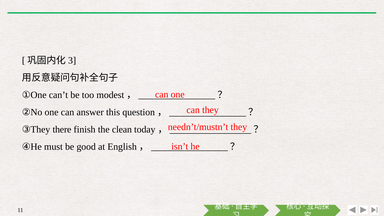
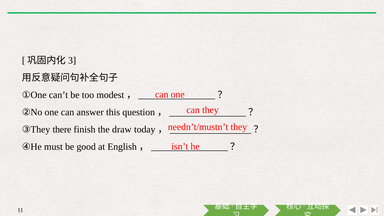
clean: clean -> draw (122, 129)
